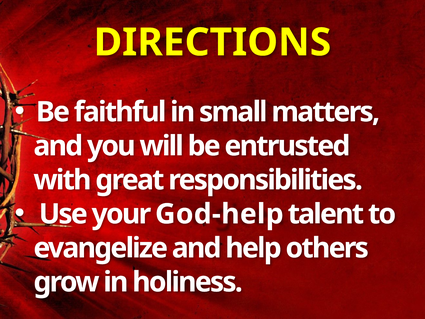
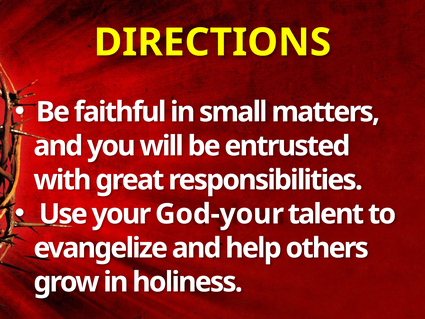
God-help: God-help -> God-your (220, 214)
